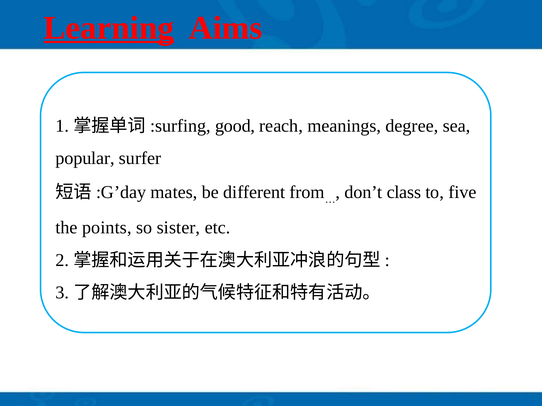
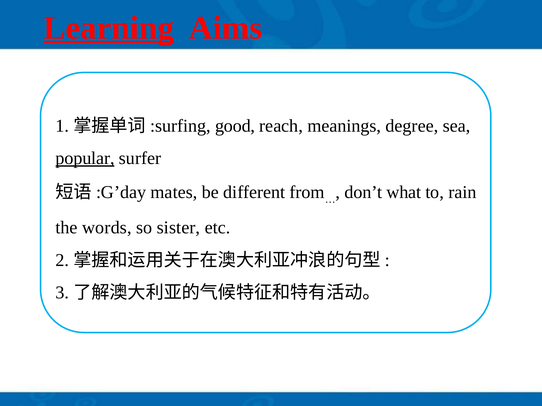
popular underline: none -> present (85, 158)
class: class -> what (404, 192)
five: five -> rain (462, 192)
points: points -> words (107, 228)
